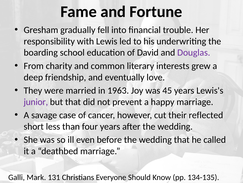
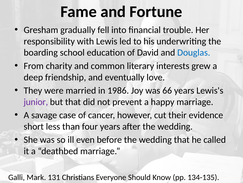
Douglas colour: purple -> blue (194, 52)
1963: 1963 -> 1986 (118, 90)
45: 45 -> 66 (167, 90)
reflected: reflected -> evidence (206, 115)
